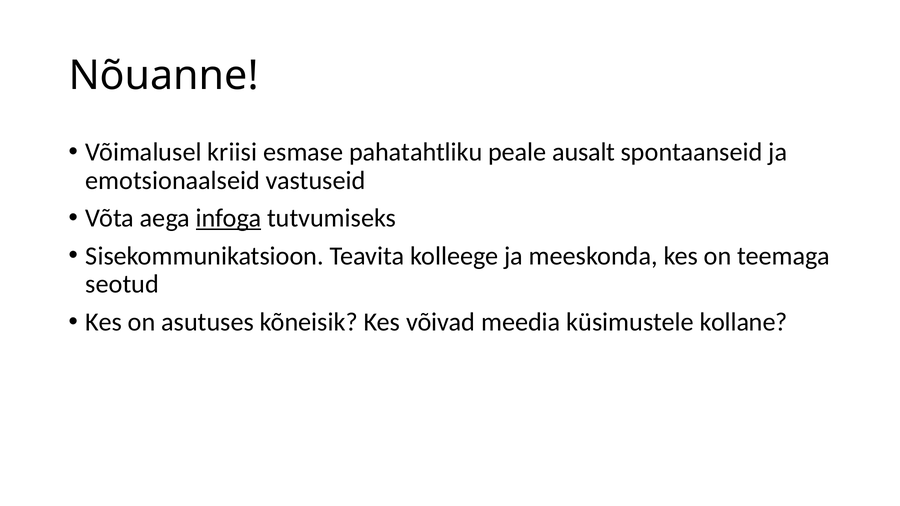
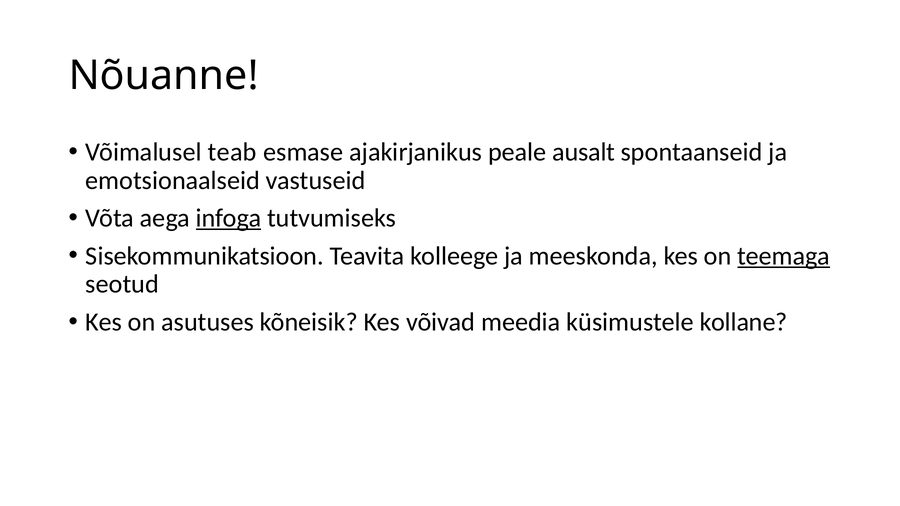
kriisi: kriisi -> teab (232, 152)
pahatahtliku: pahatahtliku -> ajakirjanikus (416, 152)
teemaga underline: none -> present (784, 256)
